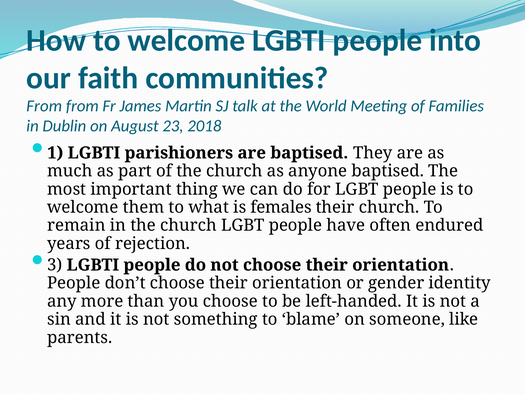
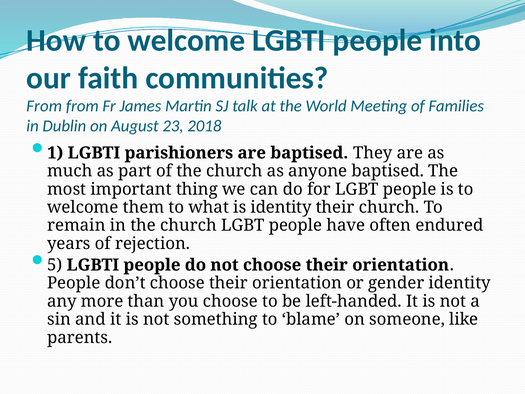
is females: females -> identity (281, 207)
3: 3 -> 5 (55, 265)
